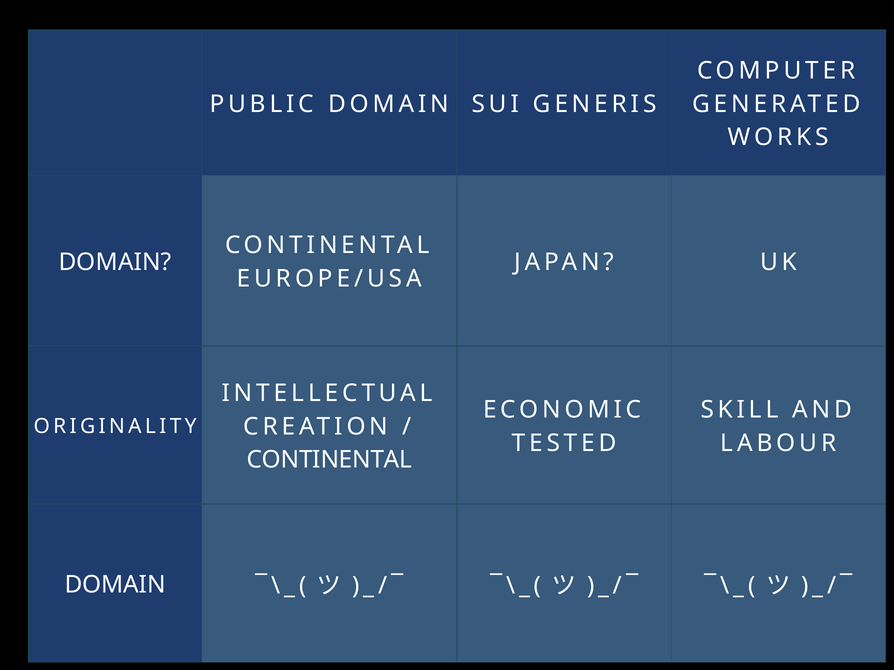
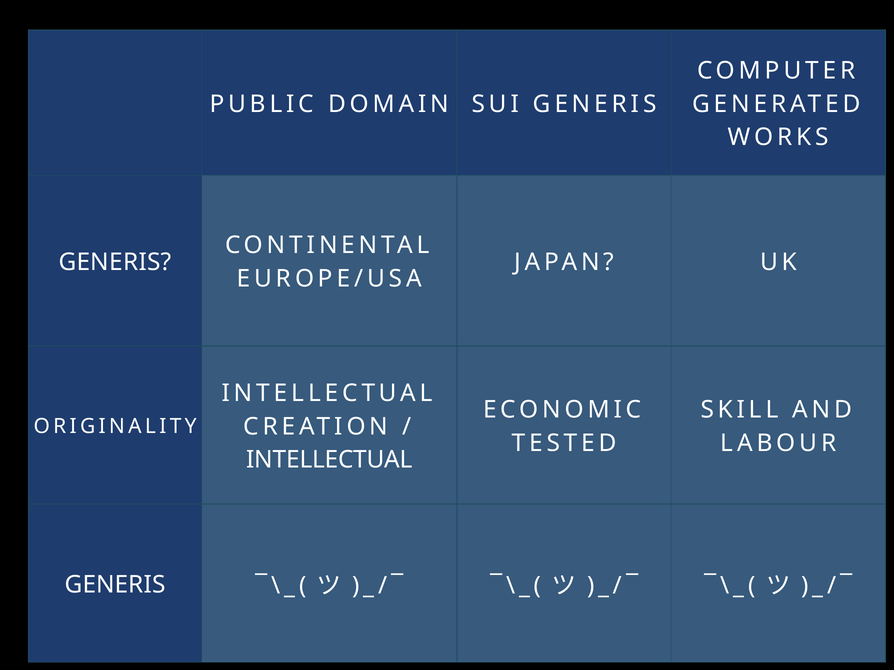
DOMAIN: DOMAIN -> GENERIS (115, 262)
CONTINENTAL: CONTINENTAL -> INTELLECTUAL (329, 460)
DOMAIN: DOMAIN -> GENERIS (115, 585)
